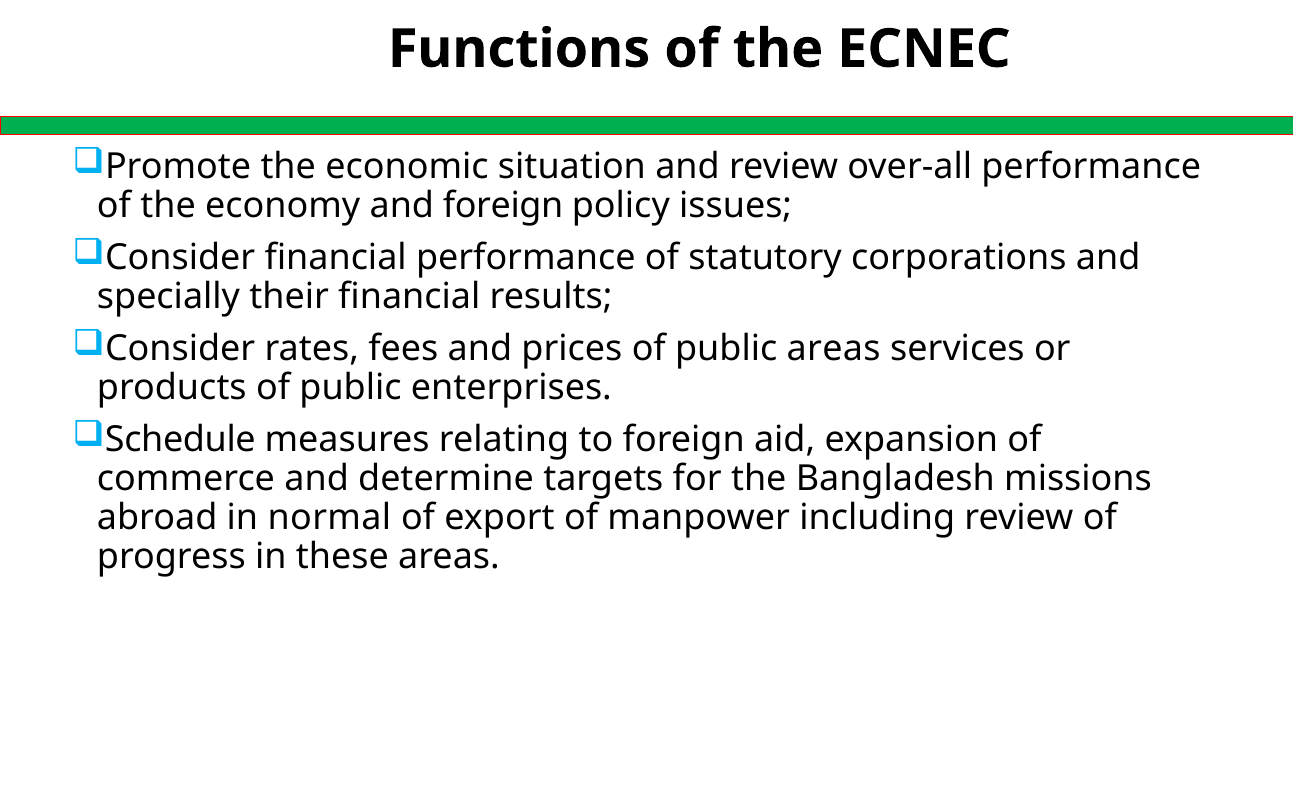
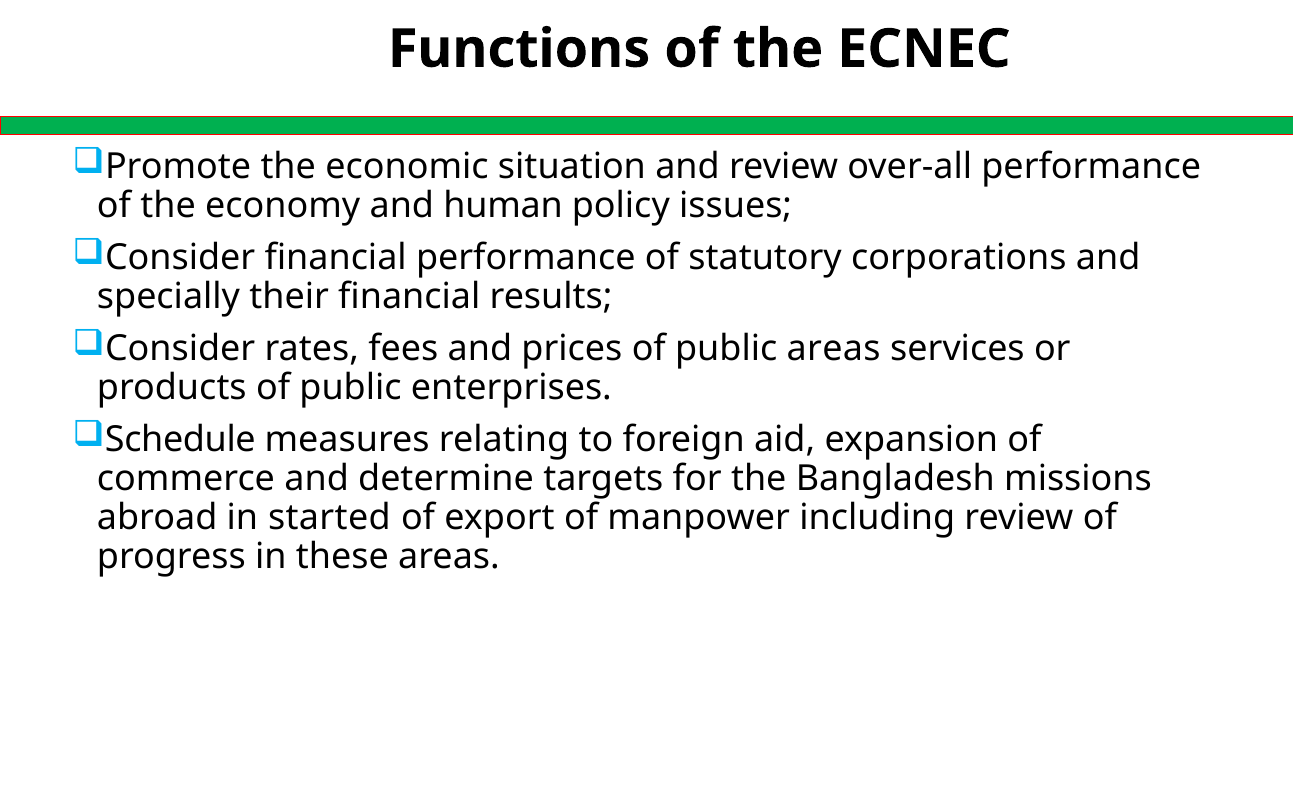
and foreign: foreign -> human (503, 206)
normal: normal -> started (329, 518)
